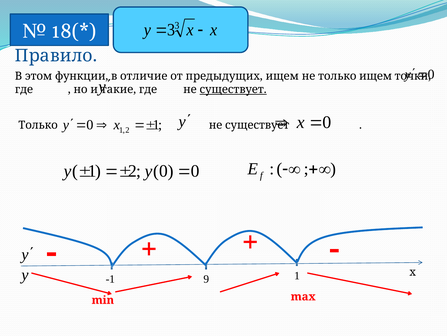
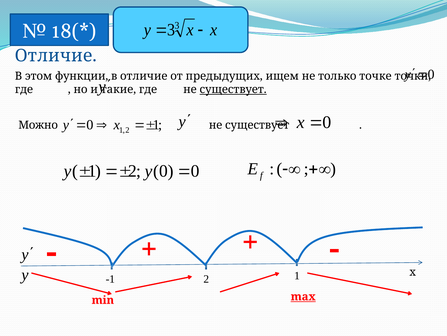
Правило: Правило -> Отличие (56, 56)
только ищем: ищем -> точке (375, 76)
Только: Только -> Можно (38, 125)
-1 9: 9 -> 2 (206, 279)
max underline: none -> present (303, 296)
